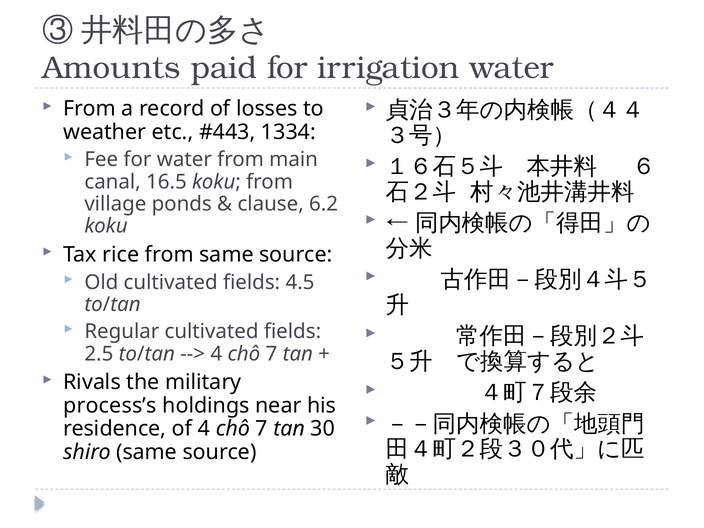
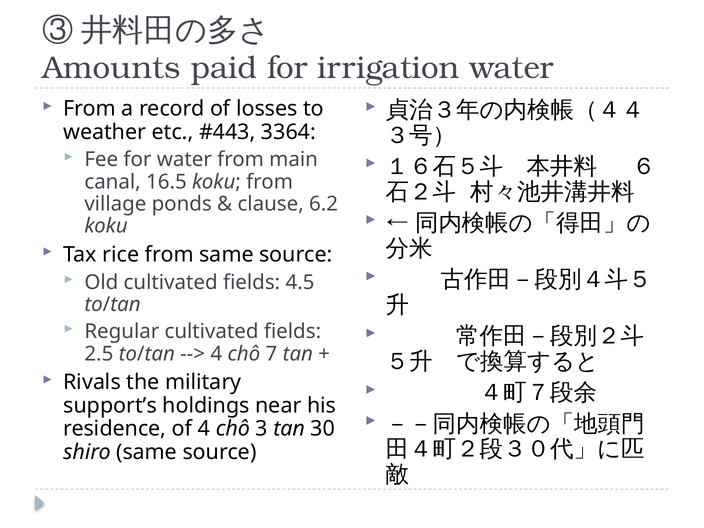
1334: 1334 -> 3364 (288, 132)
process’s: process’s -> support’s (110, 406)
of 4 chô 7: 7 -> 3 (262, 429)
